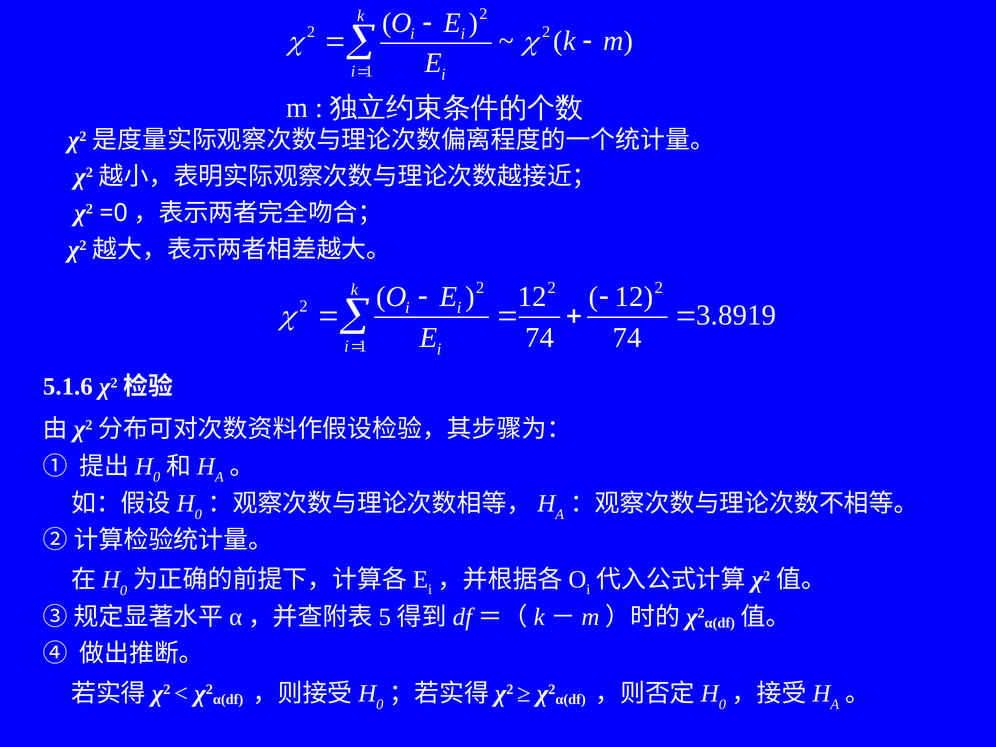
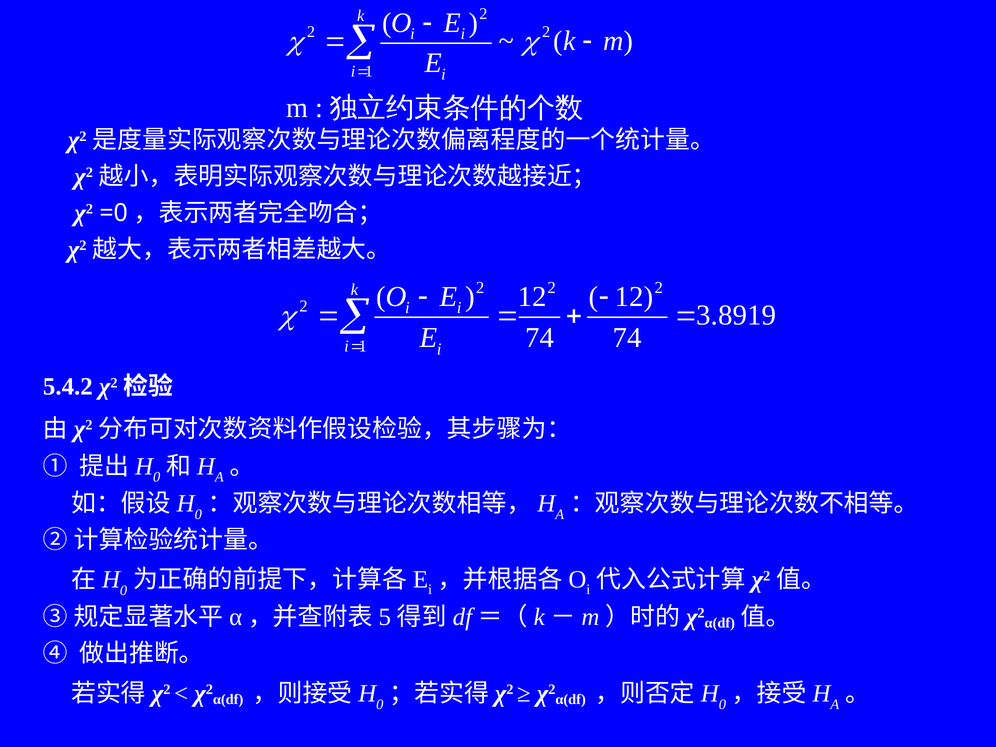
5.1.6: 5.1.6 -> 5.4.2 (68, 387)
